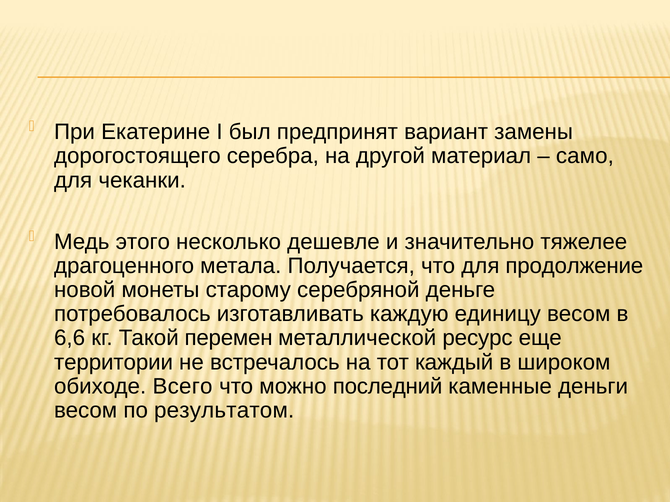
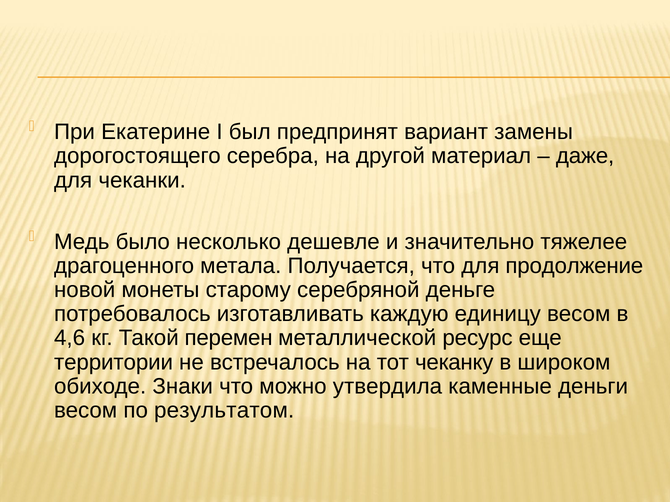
само: само -> даже (585, 156)
этого: этого -> было (143, 242)
6,6: 6,6 -> 4,6 (70, 338)
каждый: каждый -> чеканку (454, 363)
Всего: Всего -> Знаки (183, 387)
последний: последний -> утвердила (387, 387)
